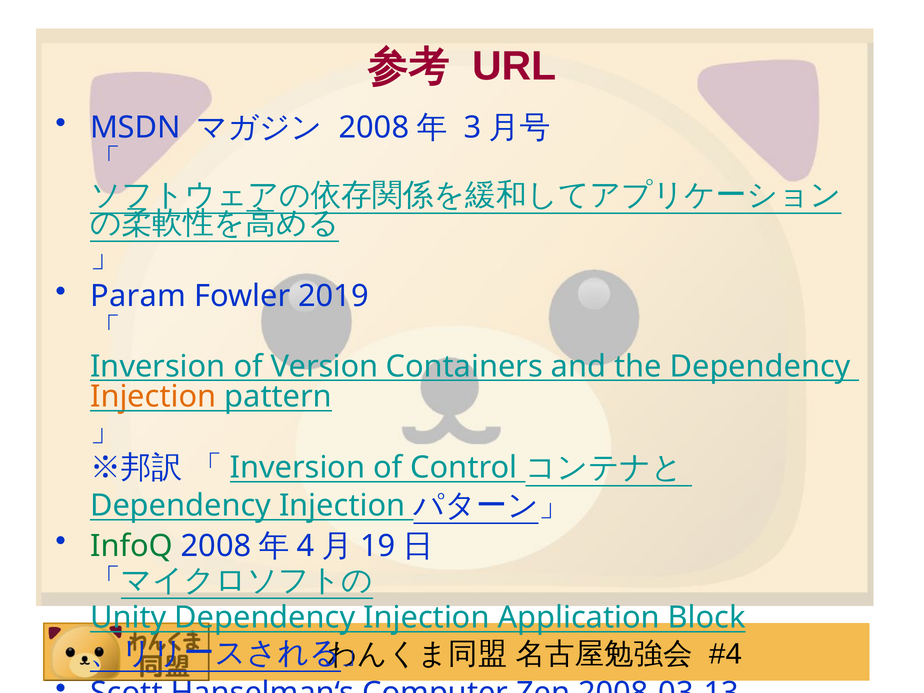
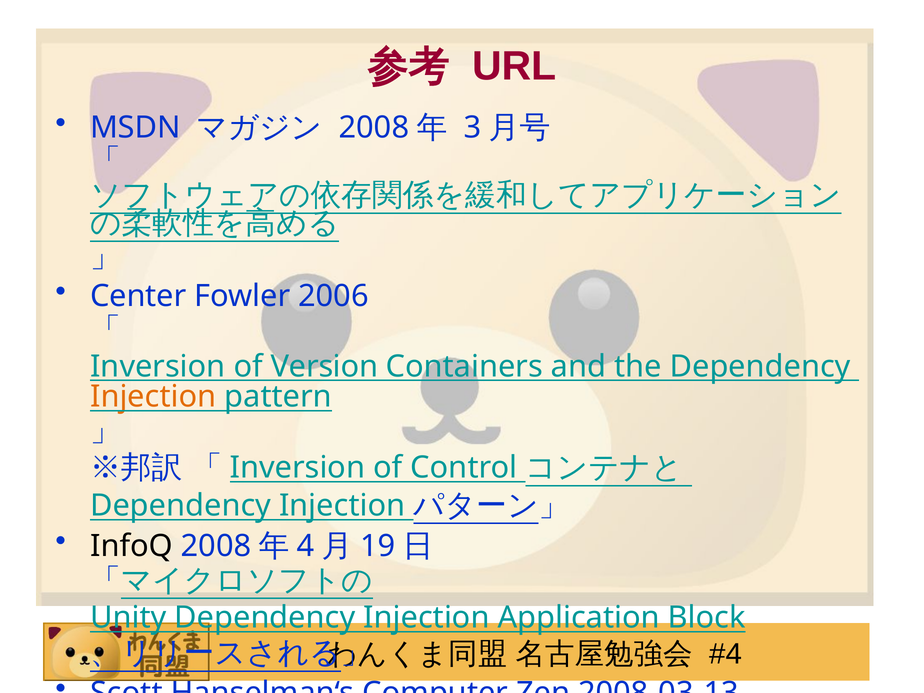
Param: Param -> Center (138, 296)
2019: 2019 -> 2006 (333, 296)
InfoQ colour: green -> black (131, 546)
